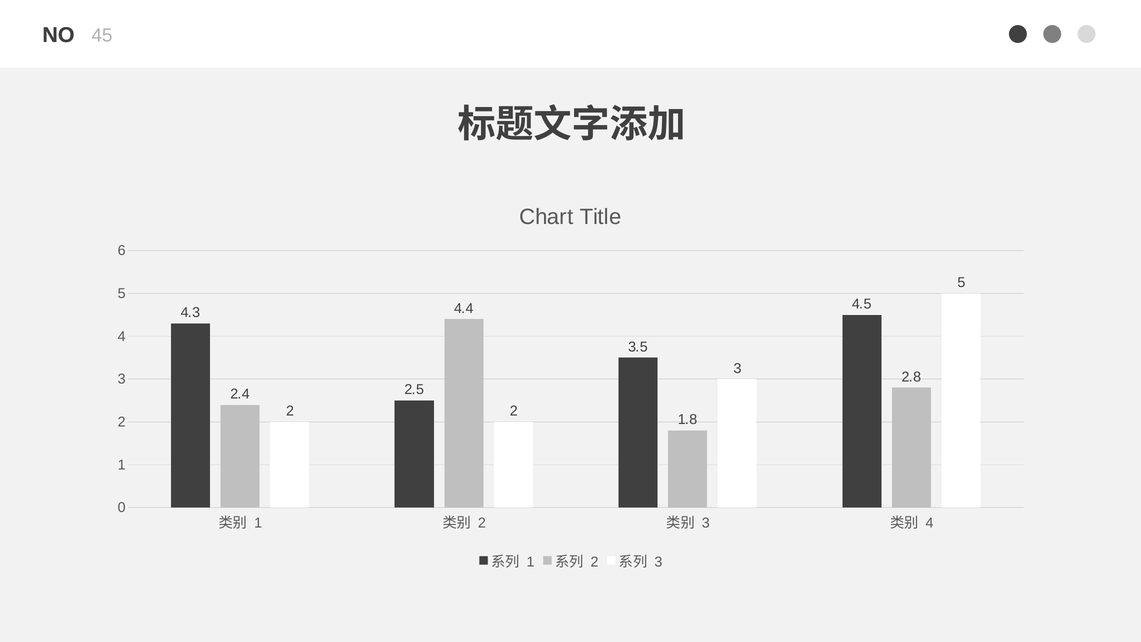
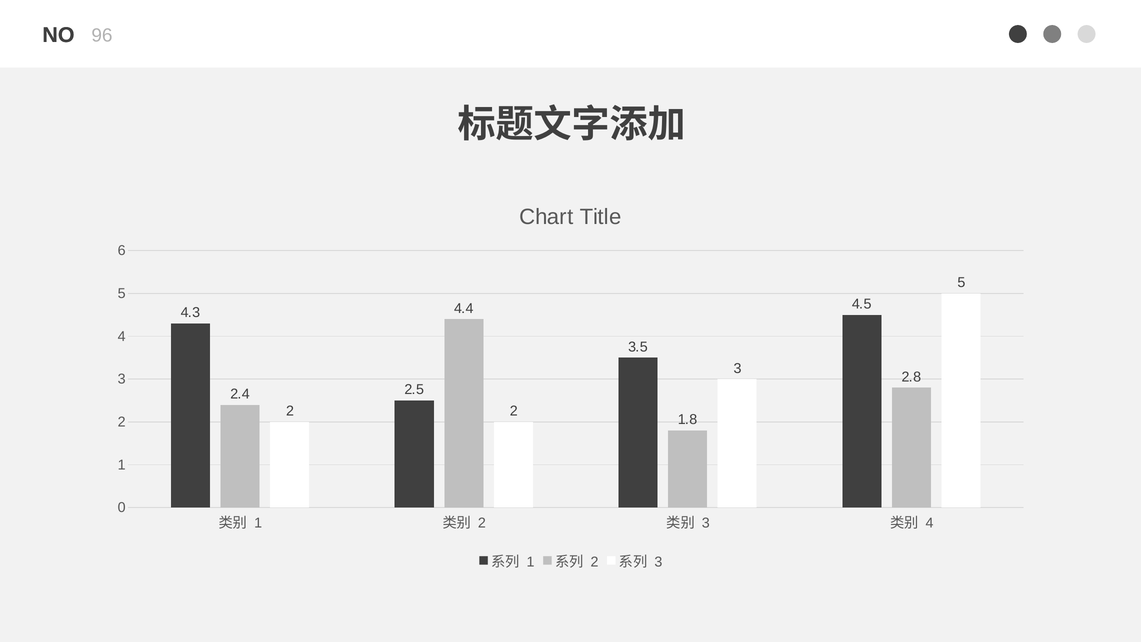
45: 45 -> 96 (102, 35)
